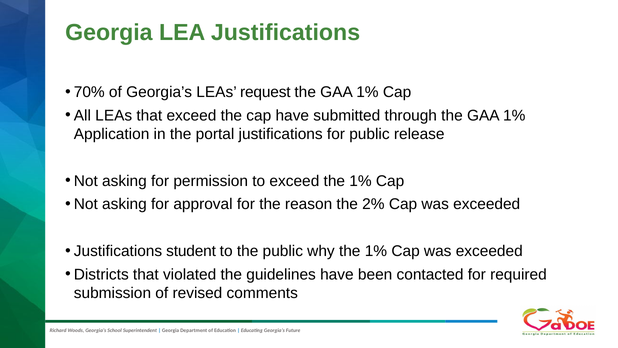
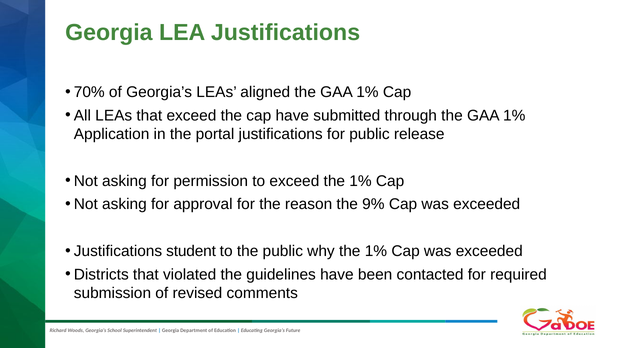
request: request -> aligned (265, 92)
2%: 2% -> 9% (373, 204)
